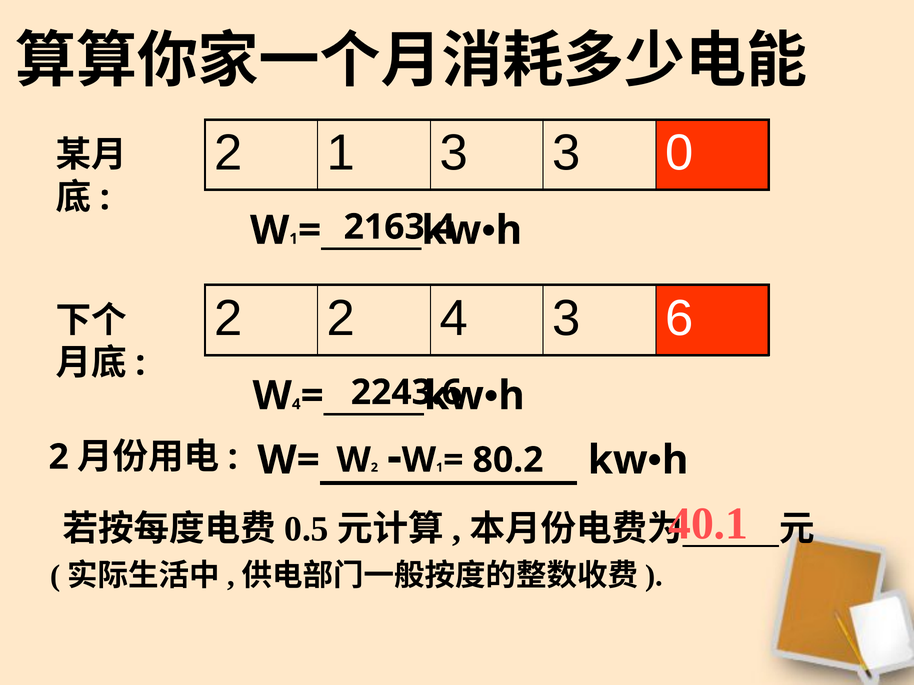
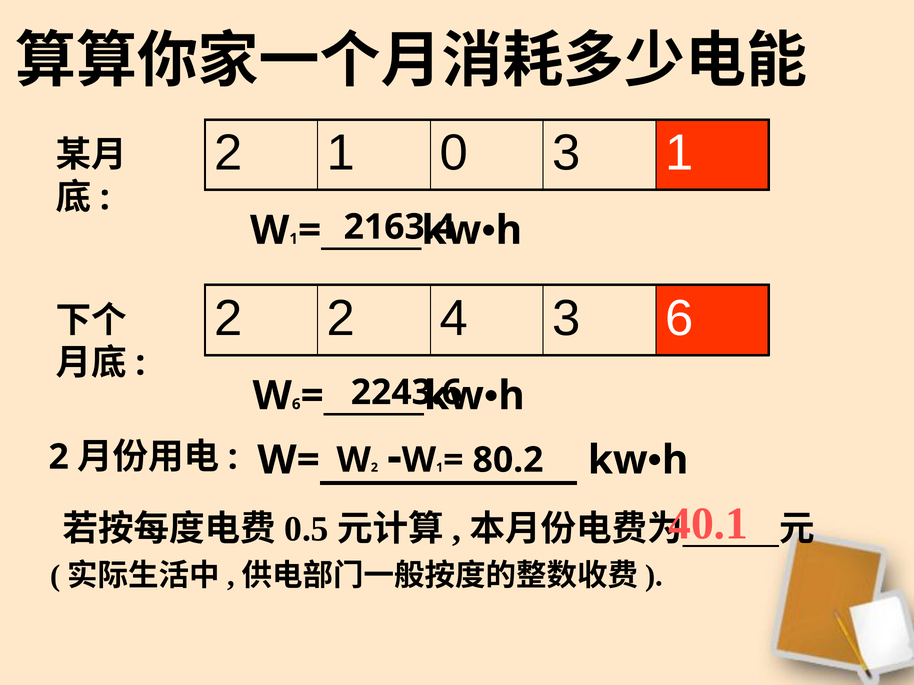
1 3: 3 -> 0 (454, 153)
3 0: 0 -> 1 (679, 153)
4: 4 -> 6 (296, 404)
